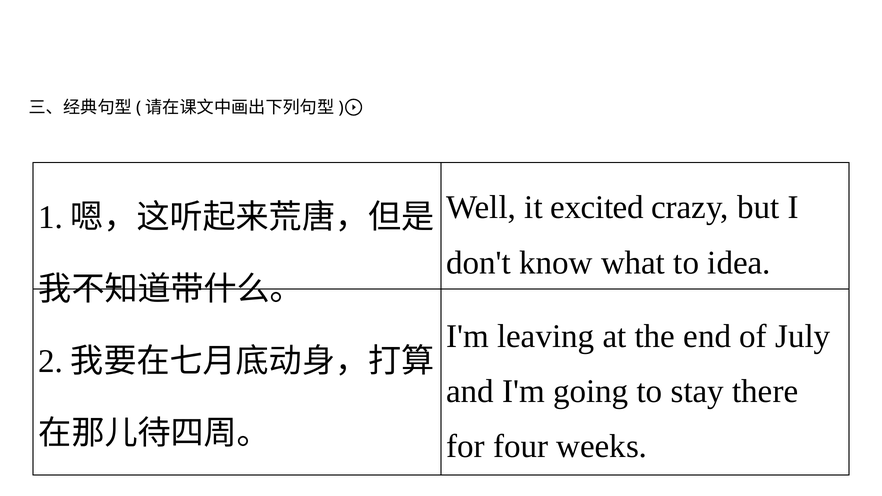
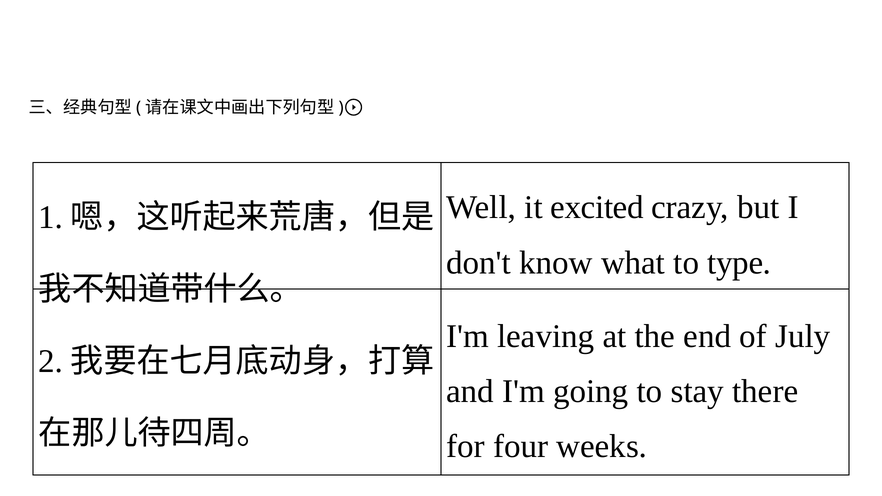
idea: idea -> type (739, 263)
